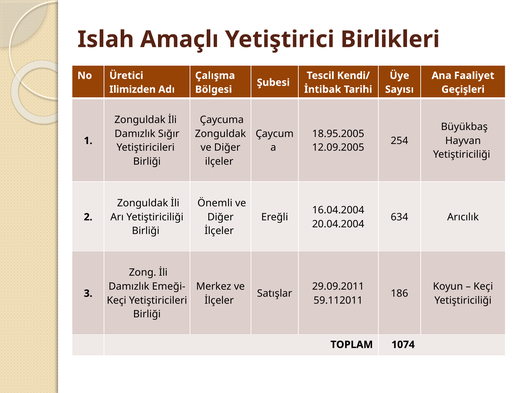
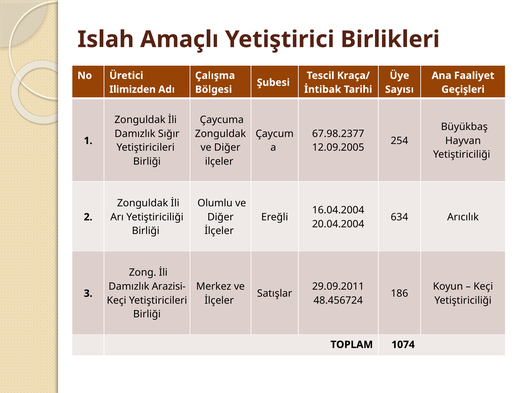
Kendi/: Kendi/ -> Kraça/ (353, 76)
18.95.2005: 18.95.2005 -> 67.98.2377 (338, 134)
Önemli: Önemli -> Olumlu (215, 203)
Emeği-: Emeği- -> Arazisi- (169, 286)
59.112011: 59.112011 -> 48.456724 (338, 300)
